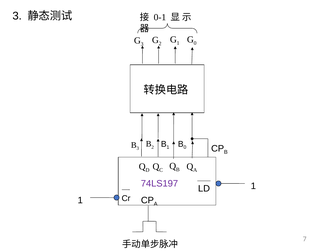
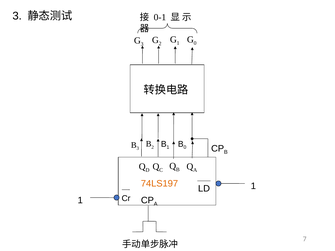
74LS197 colour: purple -> orange (159, 184)
